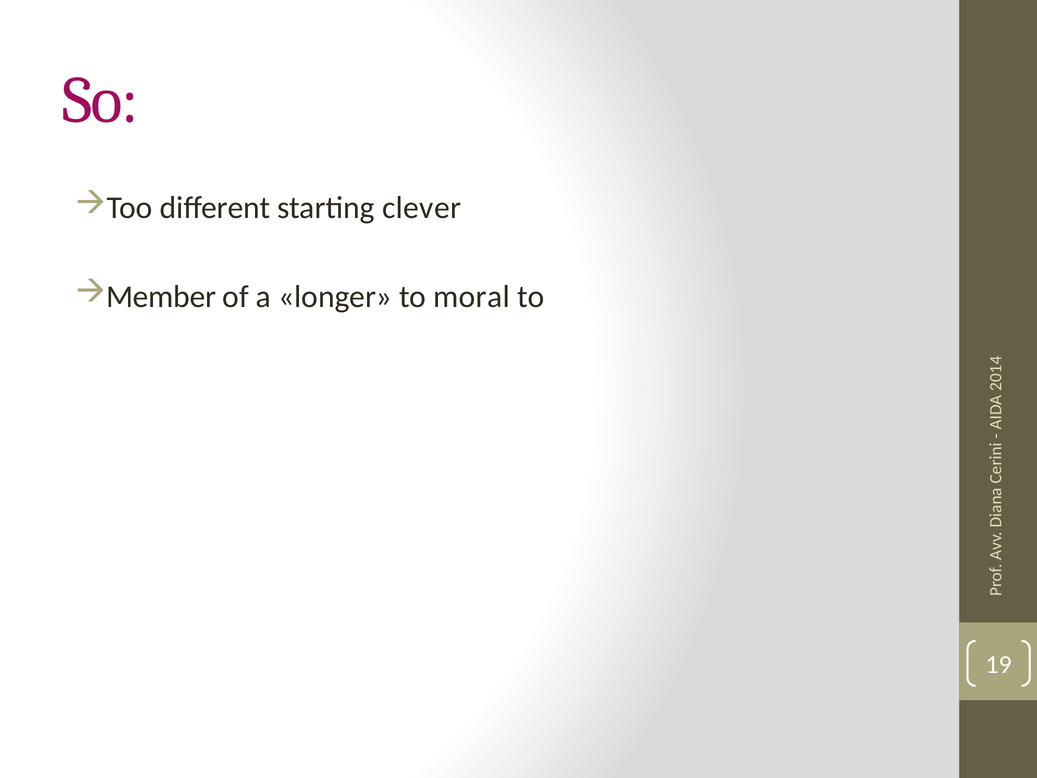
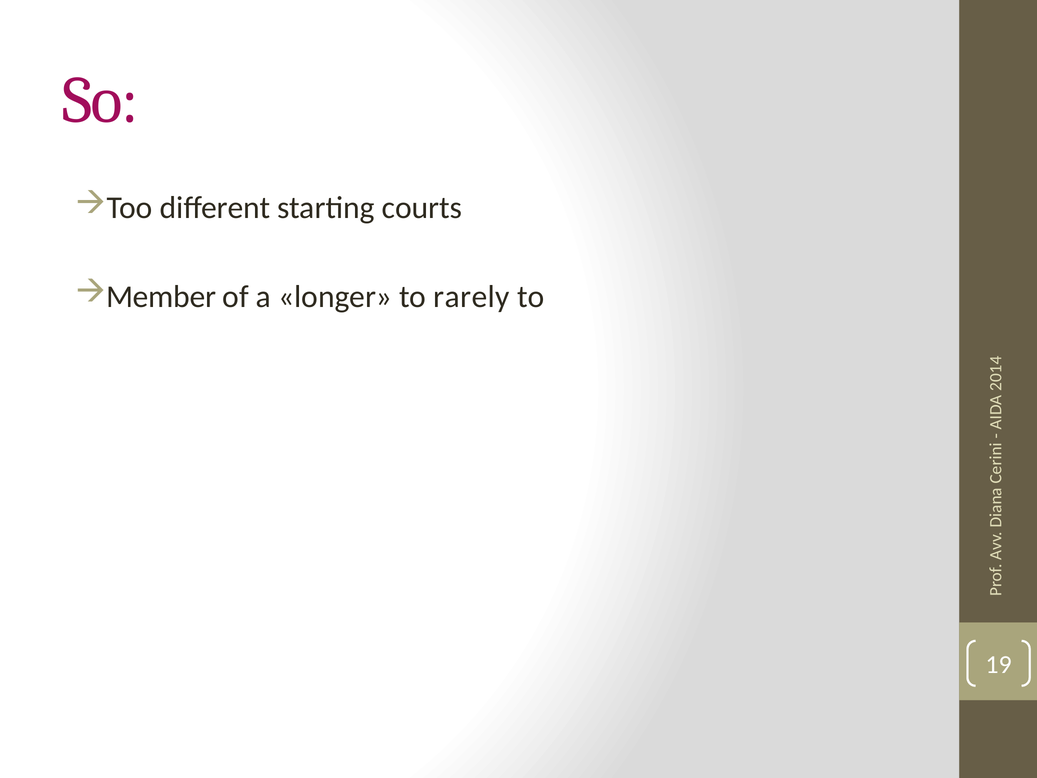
clever: clever -> courts (422, 208)
moral: moral -> rarely (472, 297)
